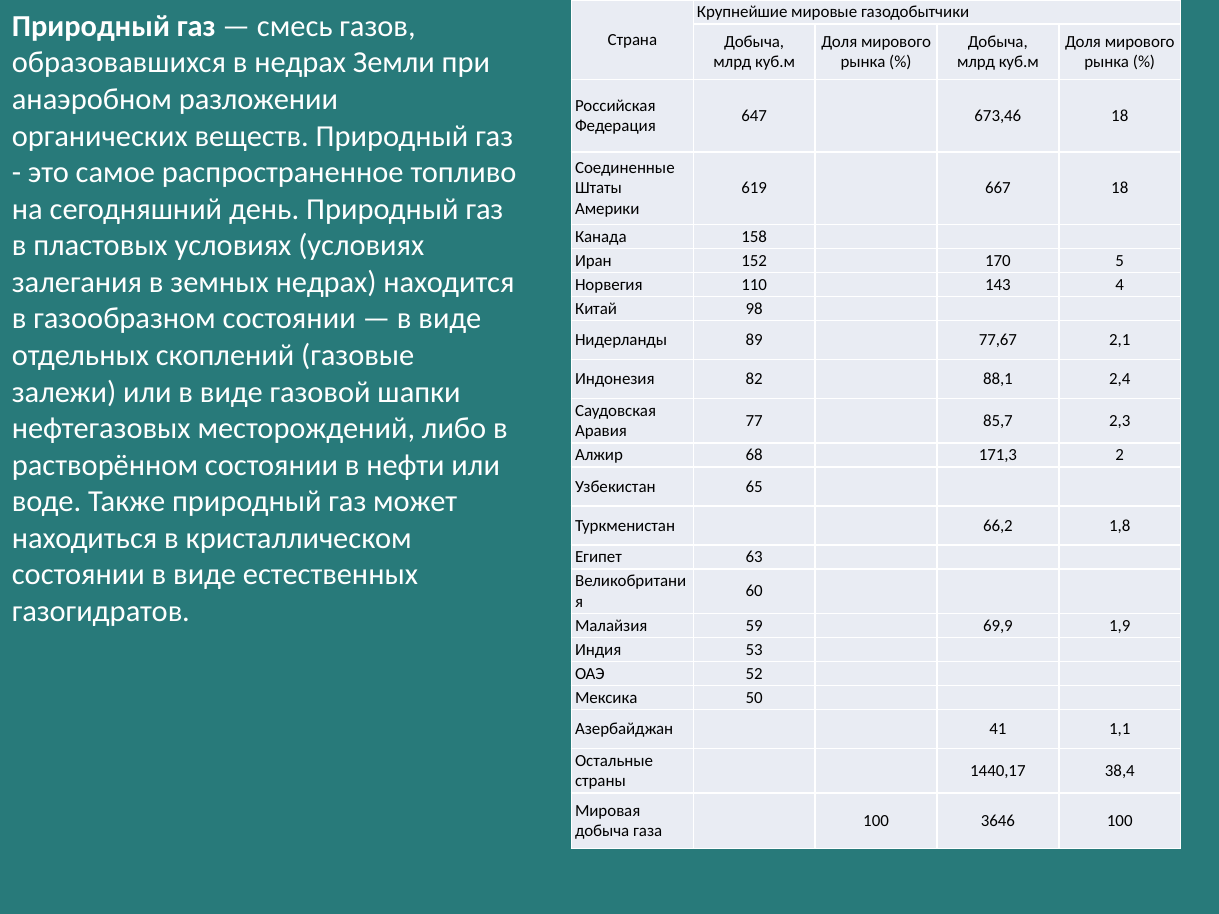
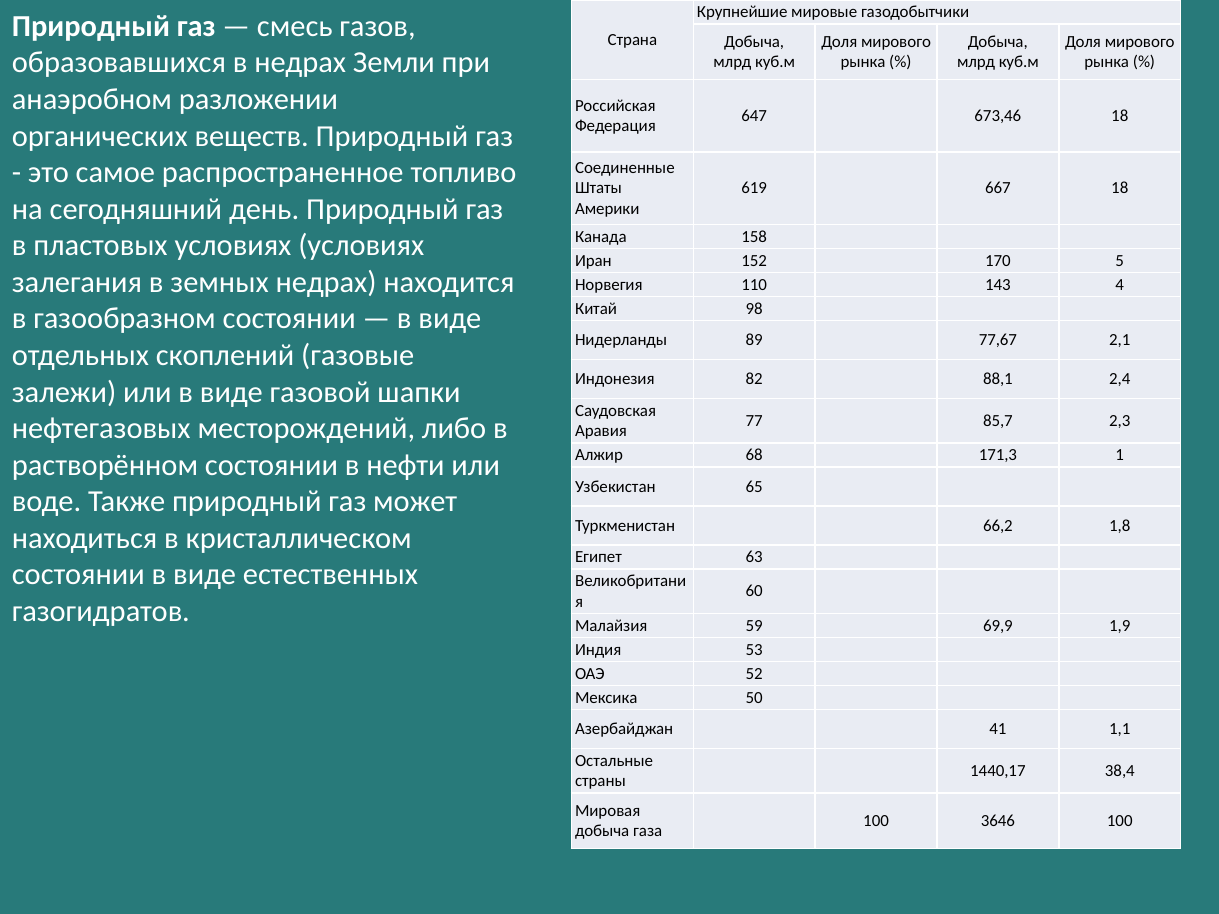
2: 2 -> 1 (1120, 455)
